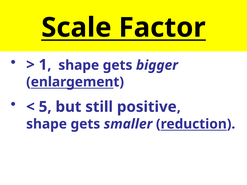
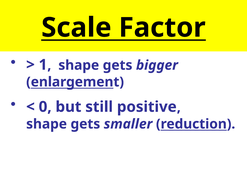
5: 5 -> 0 (45, 107)
